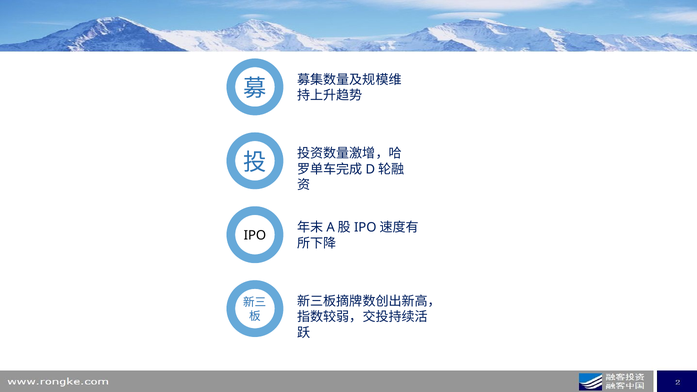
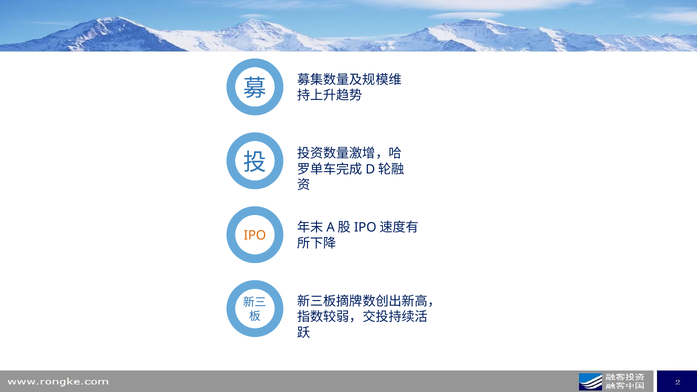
IPO colour: black -> orange (255, 236)
